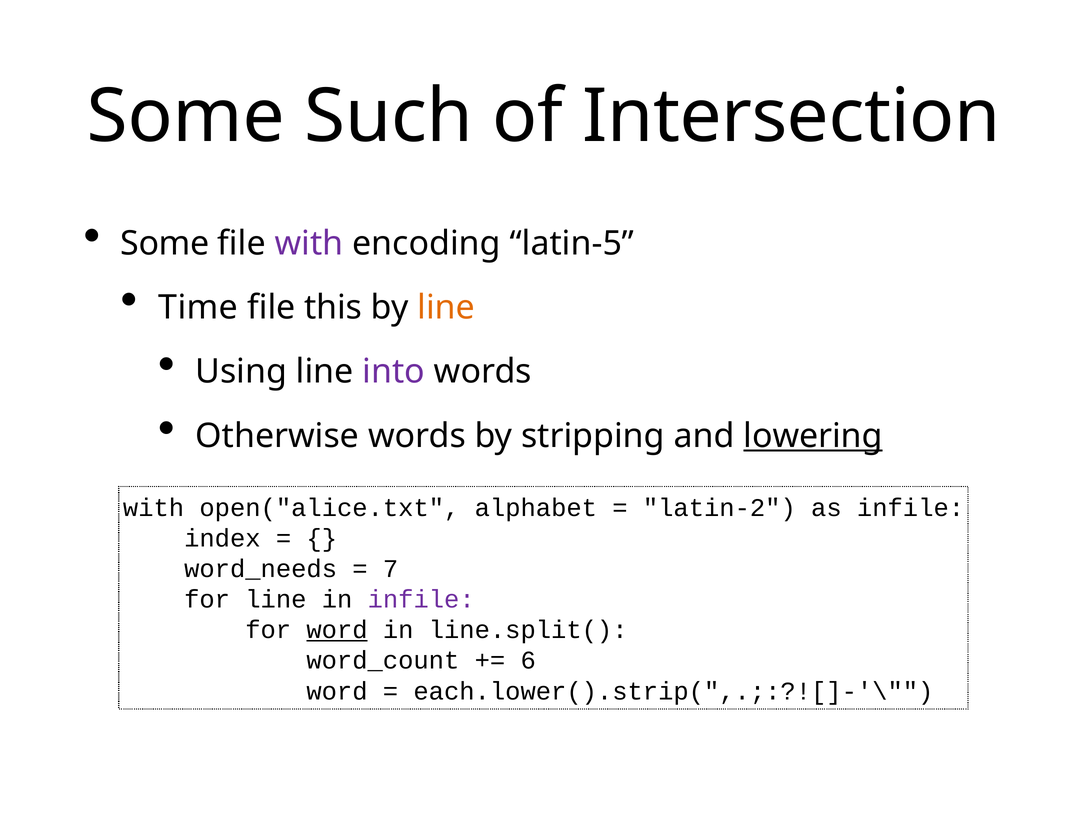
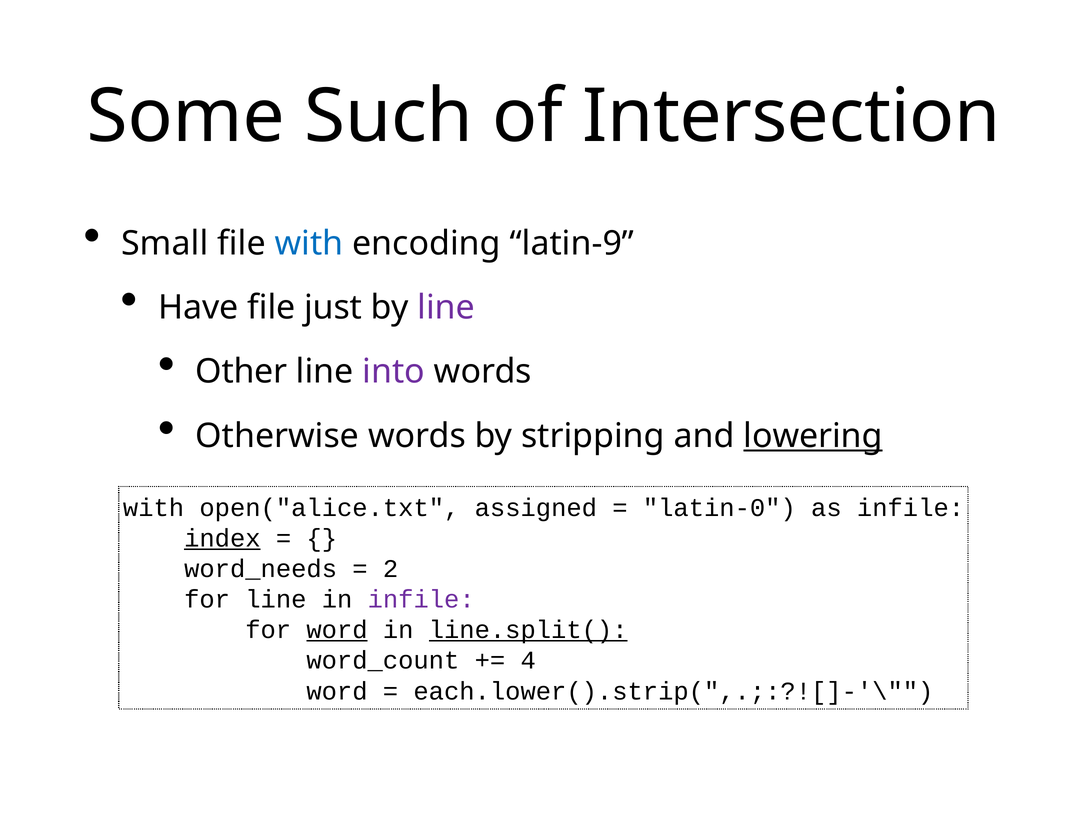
Some: Some -> Small (165, 244)
with colour: purple -> blue (309, 244)
latin-5: latin-5 -> latin-9 (572, 244)
Time: Time -> Have (198, 308)
this: this -> just (333, 308)
line colour: orange -> purple (446, 308)
Using: Using -> Other (241, 372)
alphabet: alphabet -> assigned (536, 508)
latin-2: latin-2 -> latin-0 (719, 508)
index underline: none -> present (222, 538)
7: 7 -> 2 (391, 569)
line.split( underline: none -> present (528, 630)
6: 6 -> 4 (528, 661)
